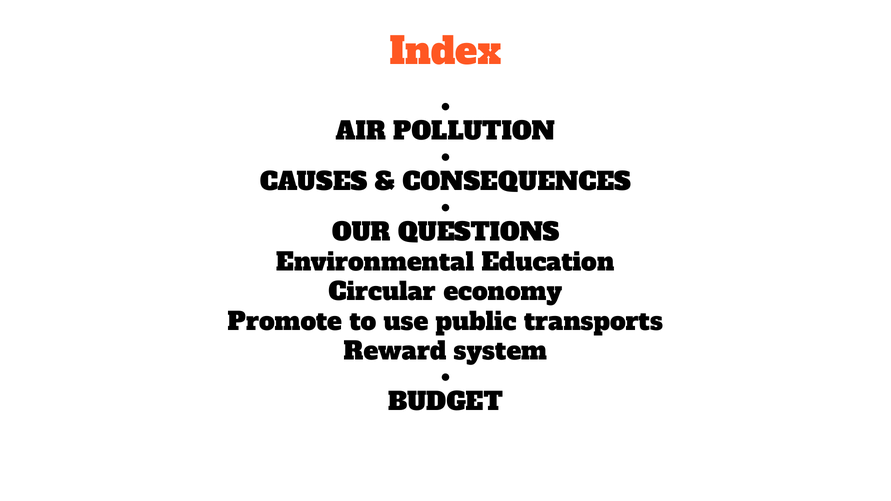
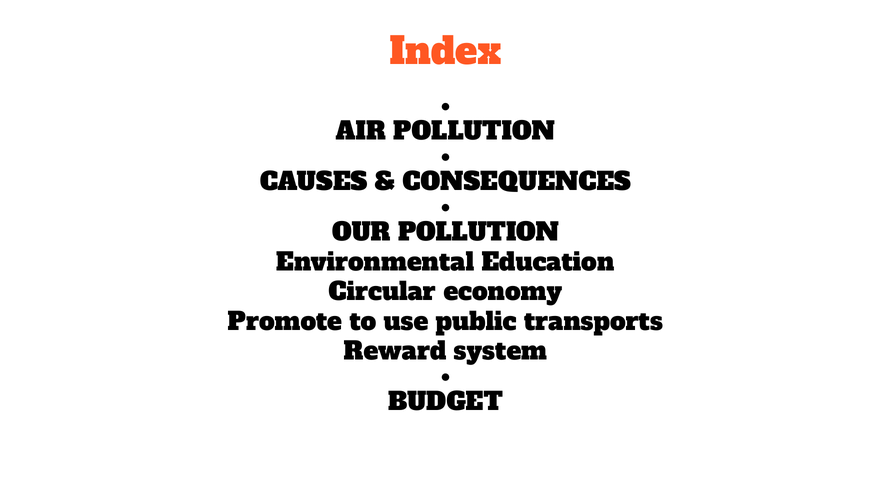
OUR QUESTIONS: QUESTIONS -> POLLUTION (479, 233)
